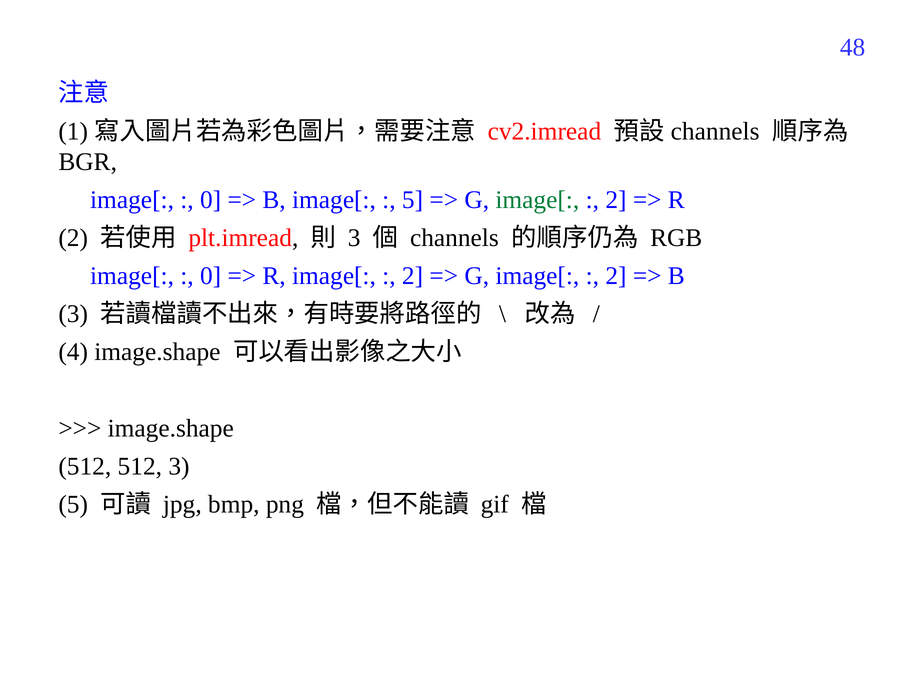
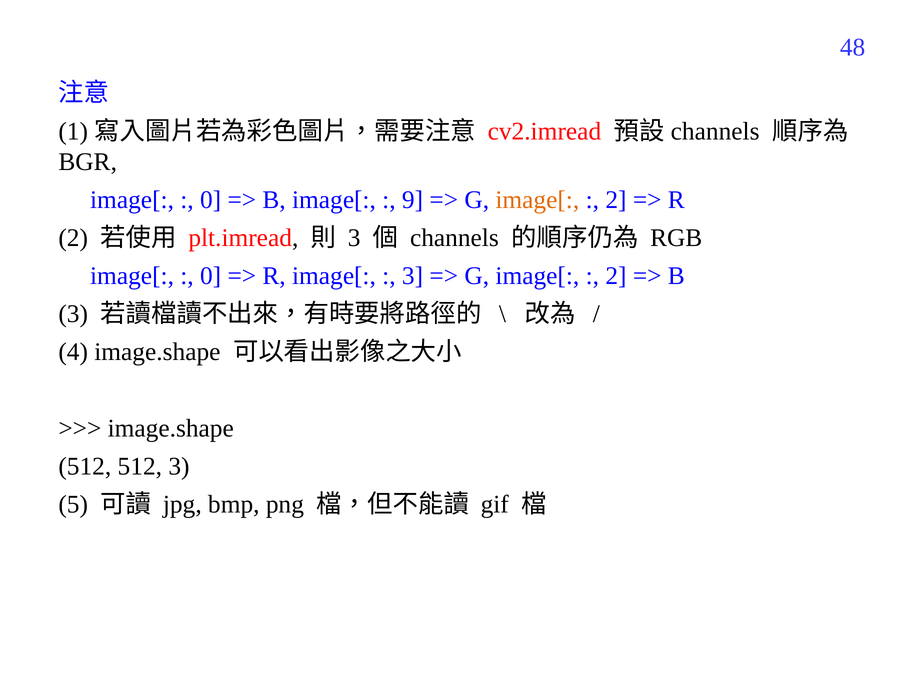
5: 5 -> 9 (413, 200)
image[ colour: green -> orange (537, 200)
2: 2 -> 3 (413, 276)
